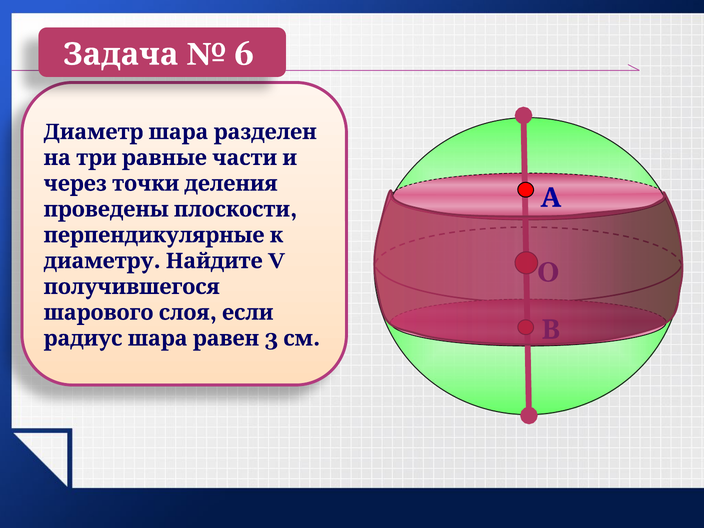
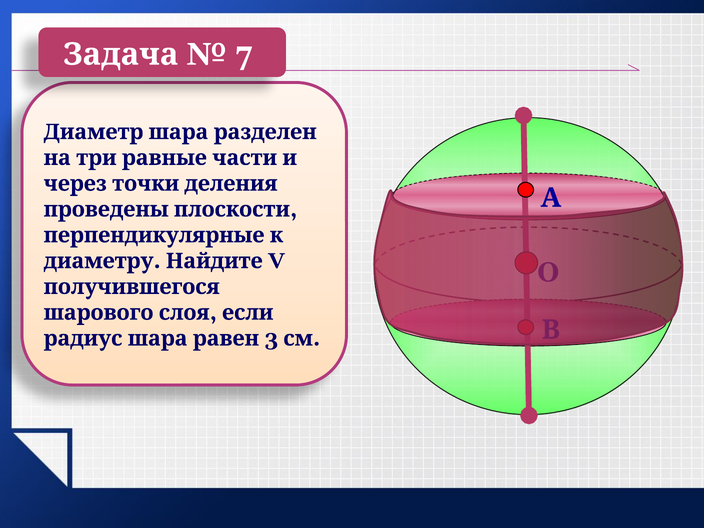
6: 6 -> 7 (244, 54)
